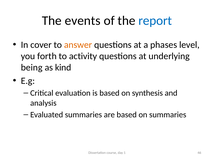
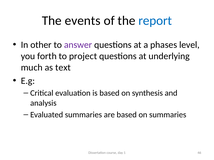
cover: cover -> other (41, 45)
answer colour: orange -> purple (78, 45)
activity: activity -> project (83, 56)
being: being -> much (32, 68)
kind: kind -> text (63, 68)
